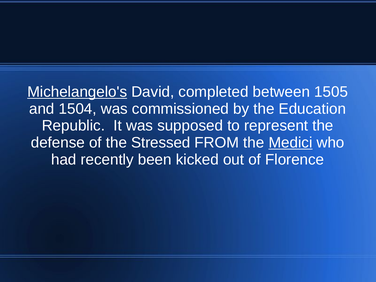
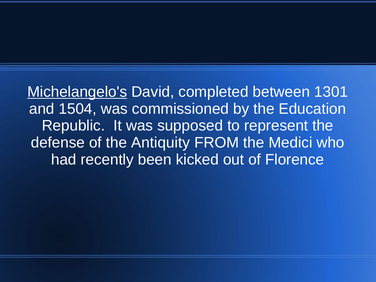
1505: 1505 -> 1301 (331, 92)
Stressed: Stressed -> Antiquity (161, 143)
Medici underline: present -> none (290, 143)
